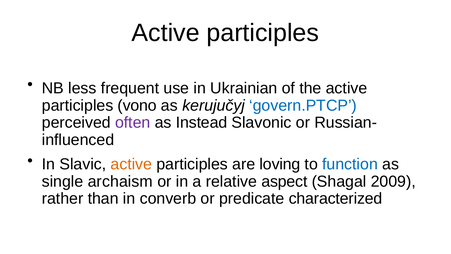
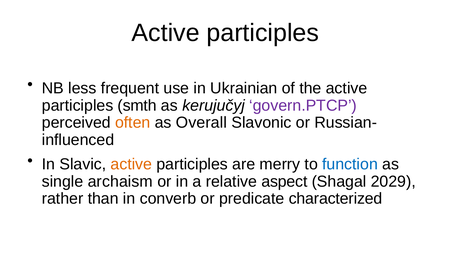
vono: vono -> smth (137, 105)
govern.PTCP colour: blue -> purple (303, 105)
often colour: purple -> orange (133, 123)
Instead: Instead -> Overall (201, 123)
loving: loving -> merry (280, 164)
2009: 2009 -> 2029 (393, 181)
